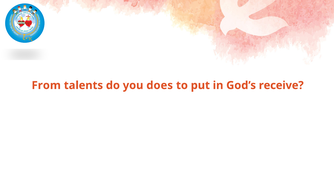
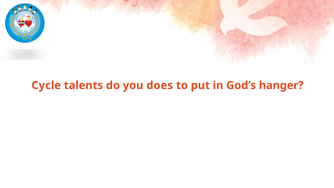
From: From -> Cycle (46, 85)
receive: receive -> hanger (281, 85)
